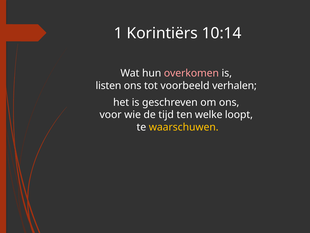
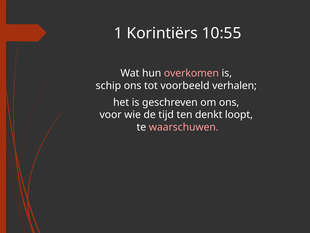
10:14: 10:14 -> 10:55 (222, 33)
listen: listen -> schip (108, 85)
welke: welke -> denkt (209, 115)
waarschuwen colour: yellow -> pink (184, 127)
